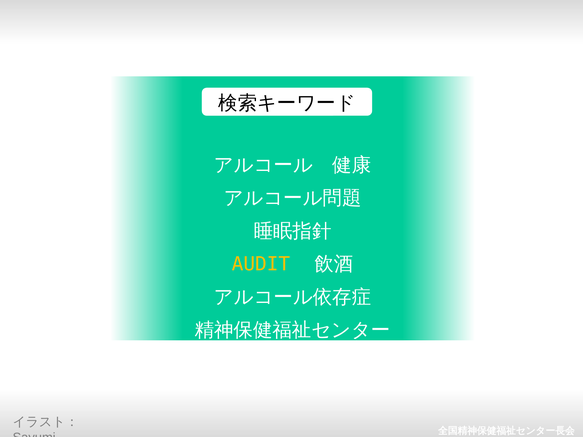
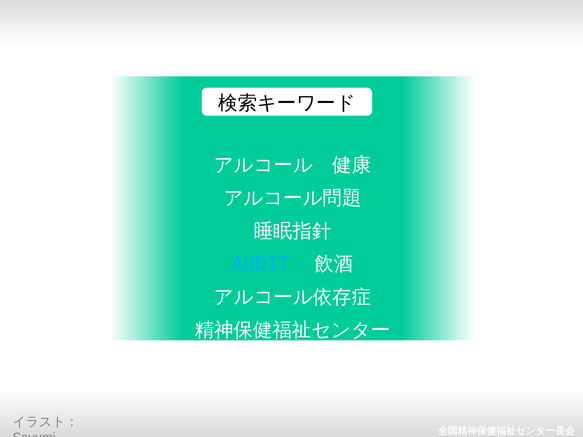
AUDIT colour: yellow -> light blue (261, 264)
